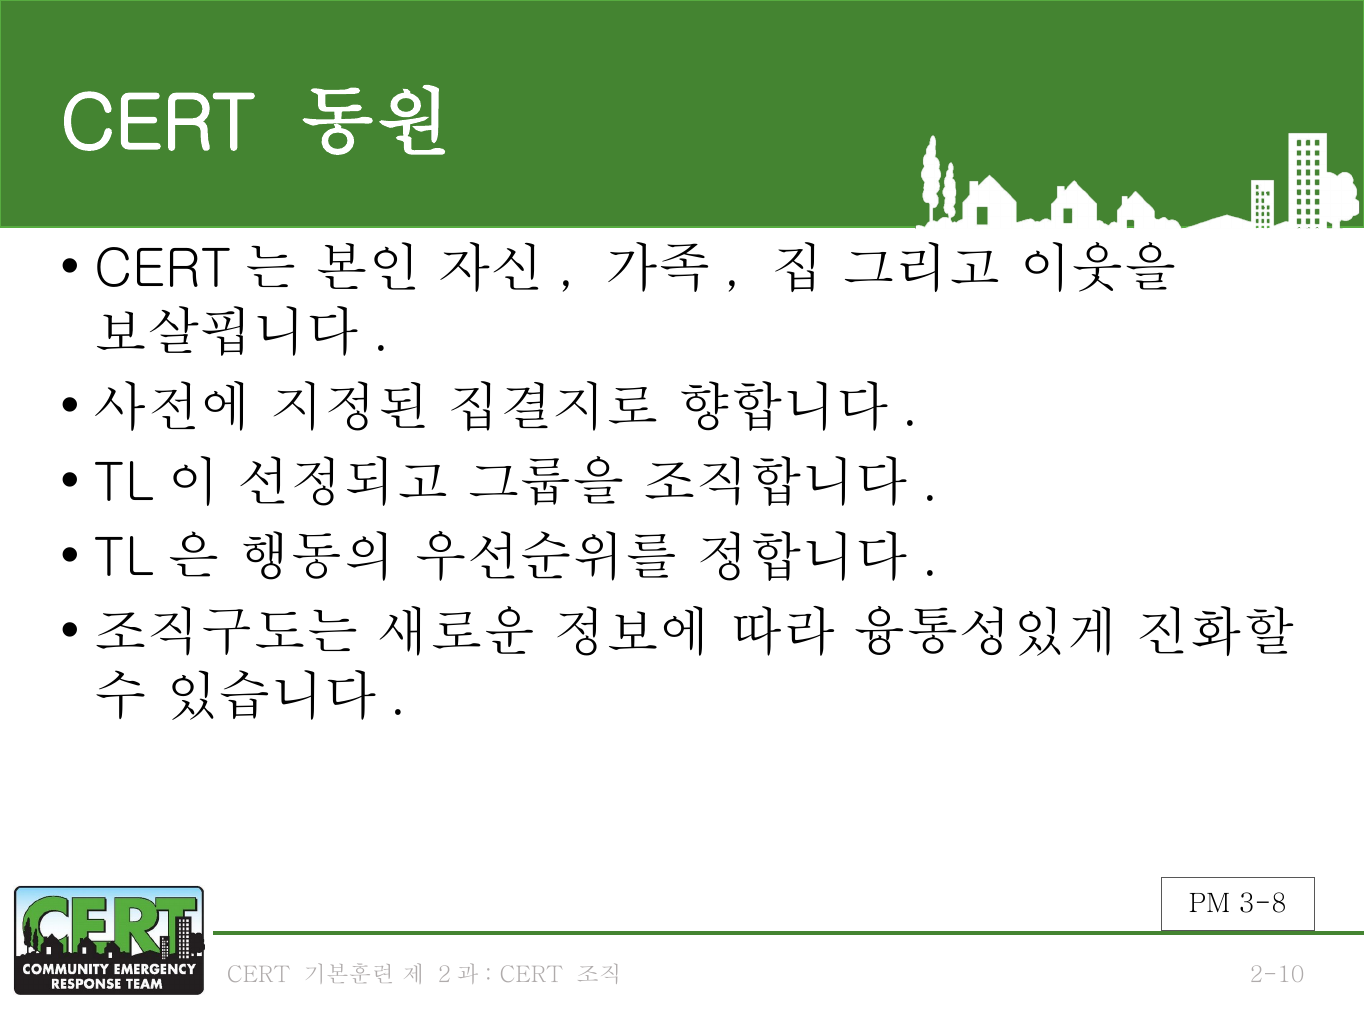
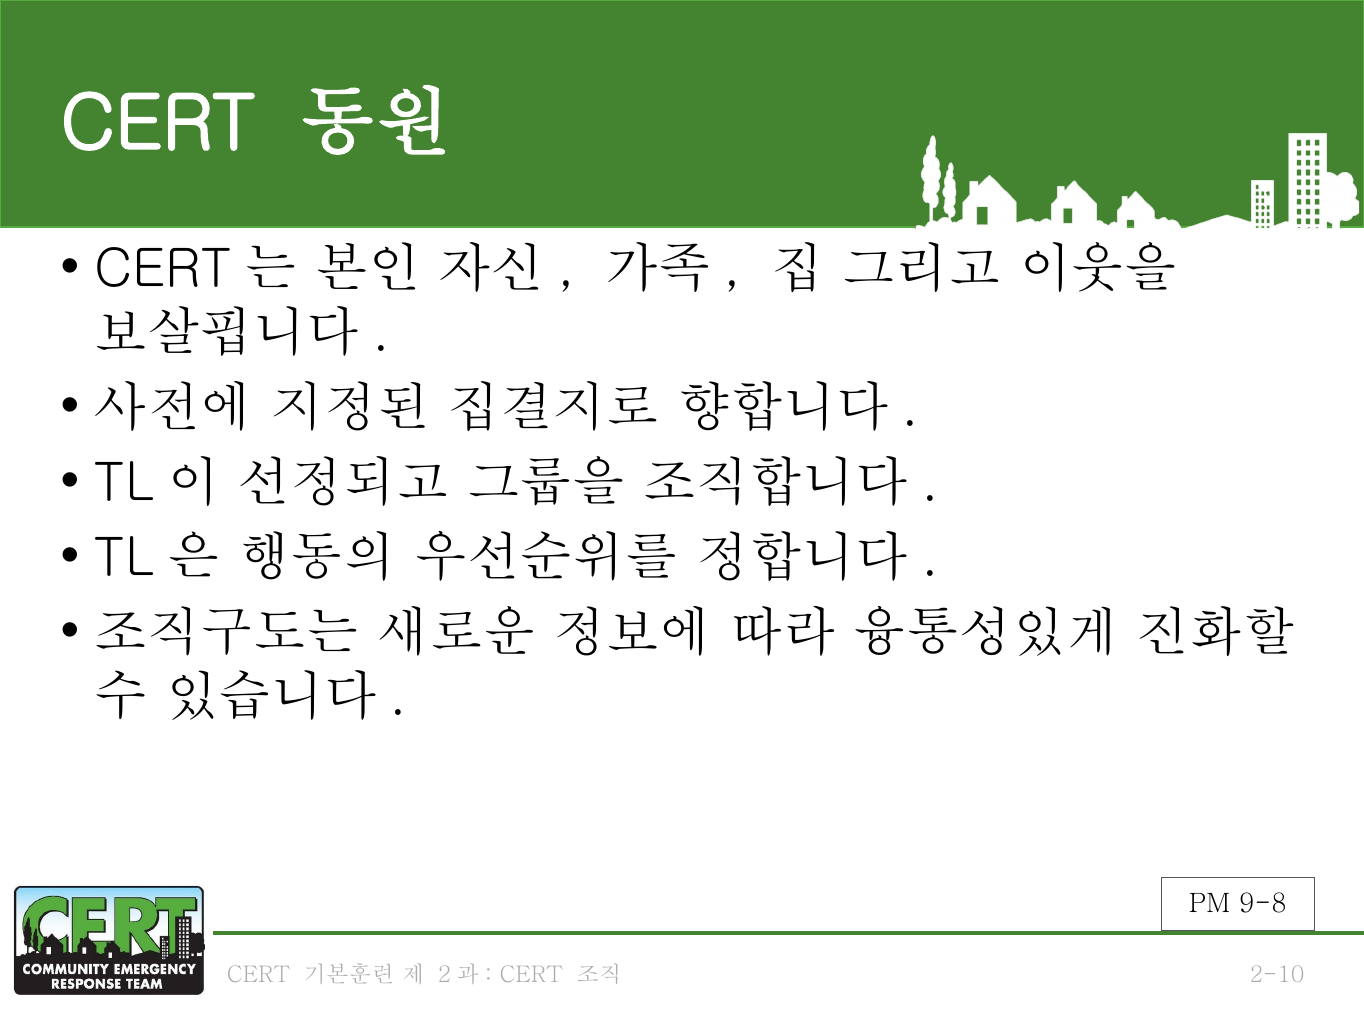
3-8: 3-8 -> 9-8 (1263, 904)
